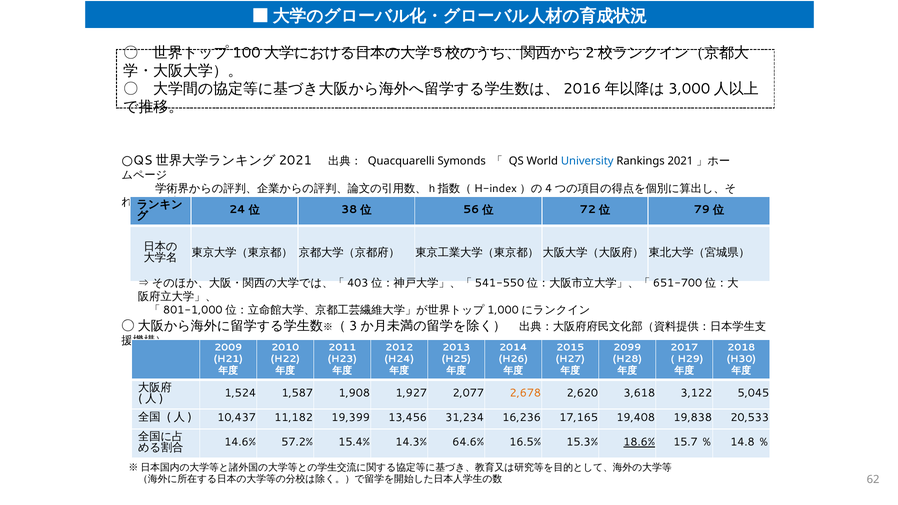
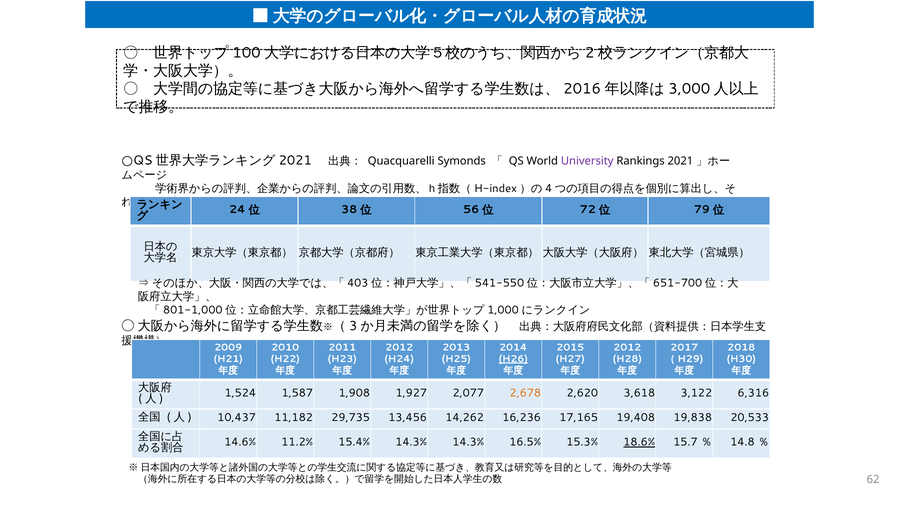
University colour: blue -> purple (587, 161)
2099: 2099 -> 2012 (627, 348)
H26 underline: none -> present (513, 359)
5,045: 5,045 -> 6,316 (753, 393)
19,399: 19,399 -> 29,735 (351, 418)
31,234: 31,234 -> 14,262 (465, 418)
57.2%: 57.2% -> 11.2% (297, 442)
14.3% 64.6%: 64.6% -> 14.3% (468, 442)
